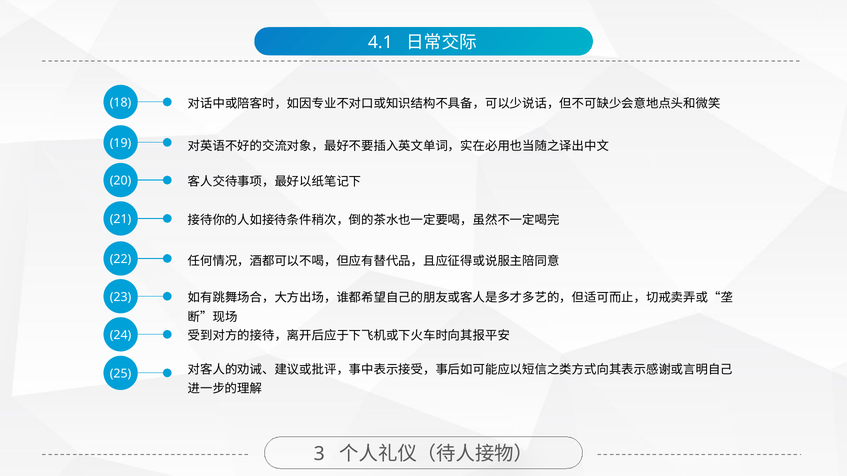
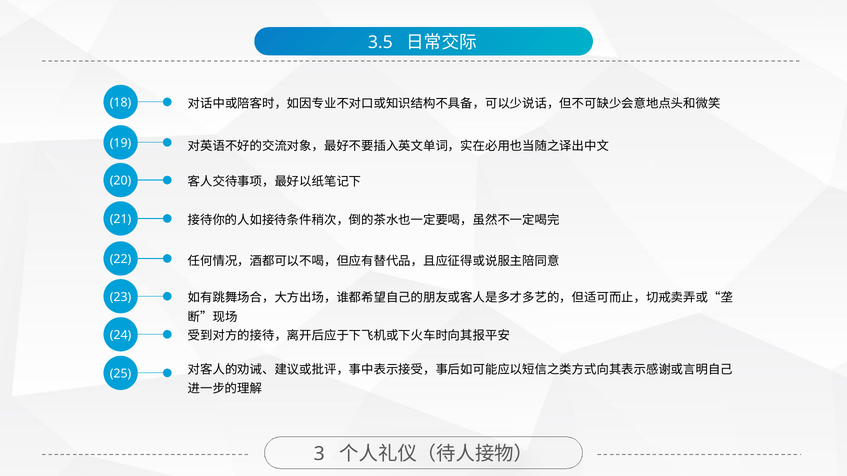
4.1: 4.1 -> 3.5 (380, 42)
